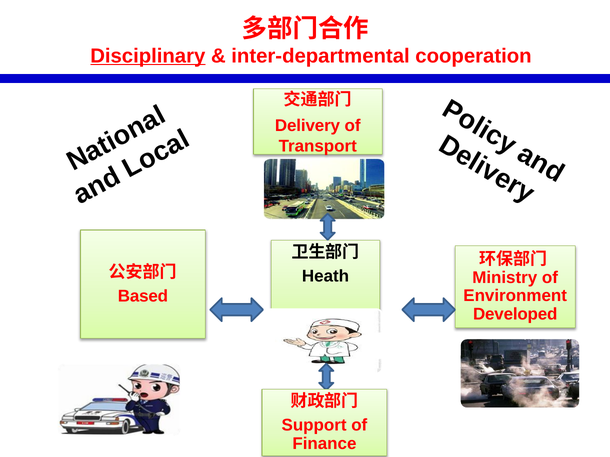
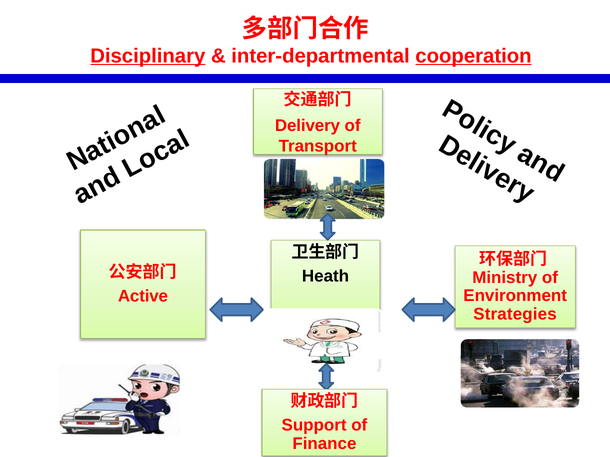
cooperation underline: none -> present (473, 56)
Based: Based -> Active (143, 297)
Developed: Developed -> Strategies (515, 315)
